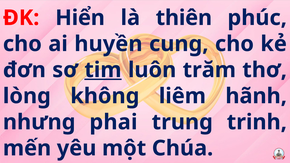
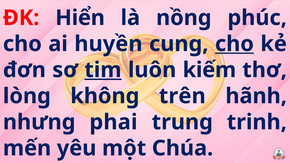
thiên: thiên -> nồng (184, 18)
cho underline: none -> present (234, 44)
trăm: trăm -> kiếm (209, 70)
liêm: liêm -> trên (182, 96)
